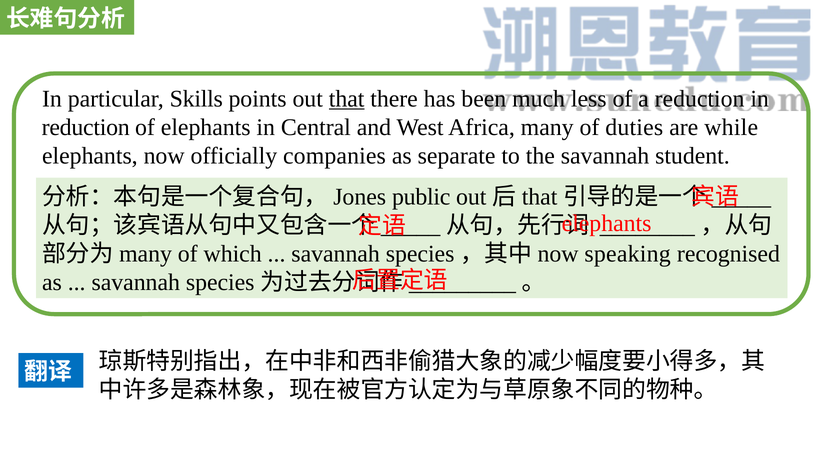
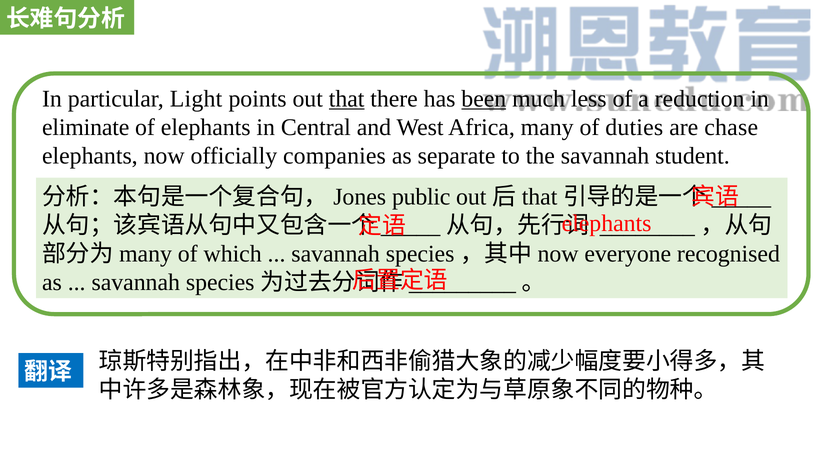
Skills: Skills -> Light (196, 99)
been underline: none -> present (484, 99)
reduction: reduction -> eliminate (86, 127)
while: while -> chase (731, 127)
speaking: speaking -> everyone (628, 254)
